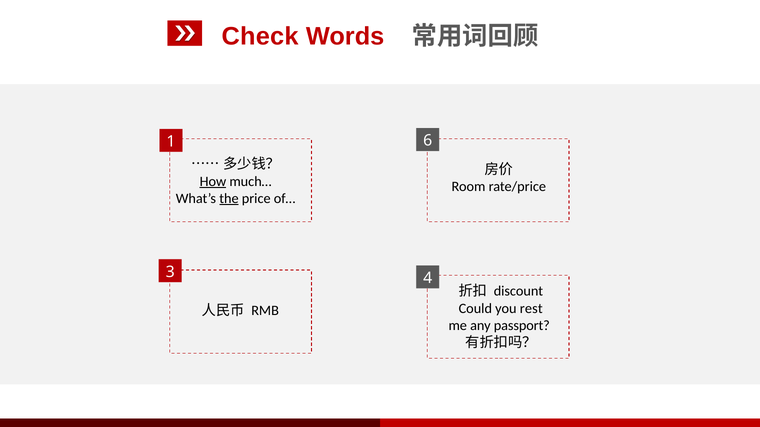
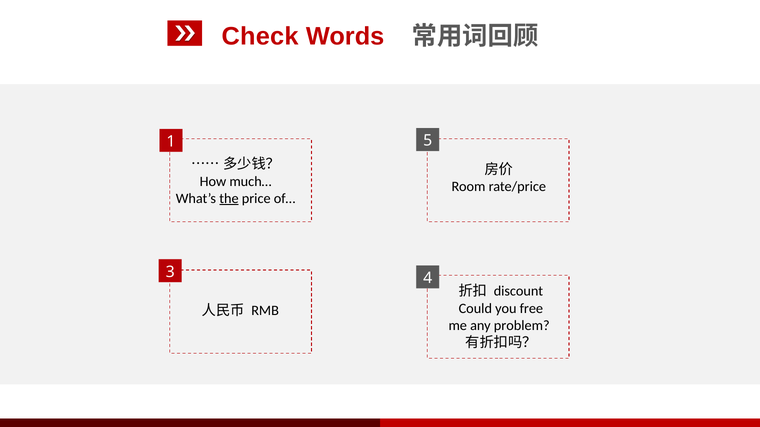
6: 6 -> 5 (428, 141)
How underline: present -> none (213, 182)
rest: rest -> free (531, 309)
passport: passport -> problem (522, 326)
